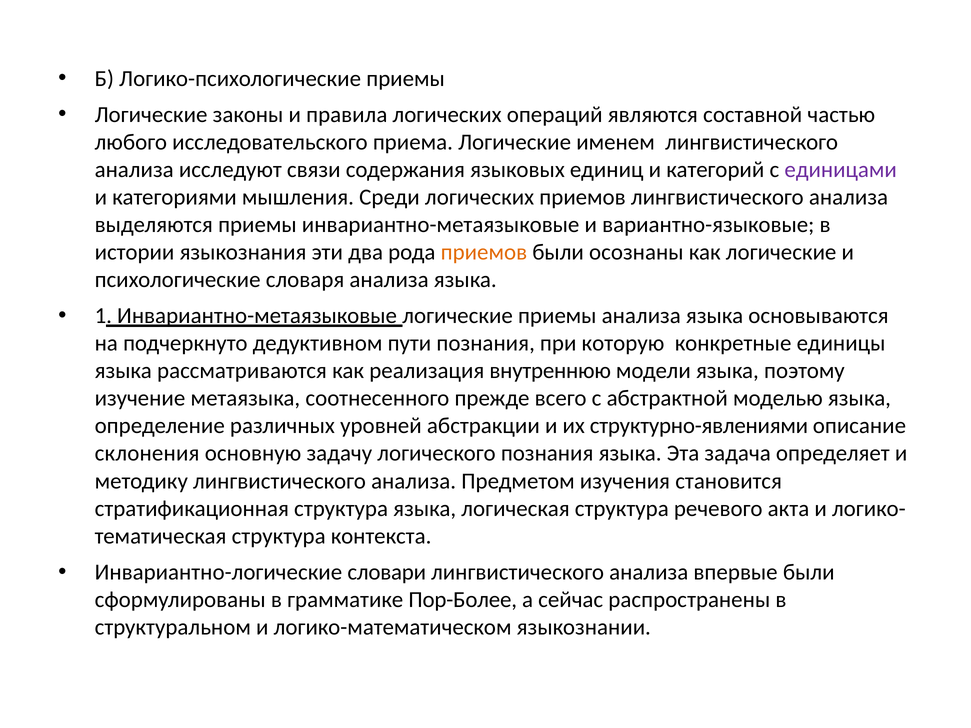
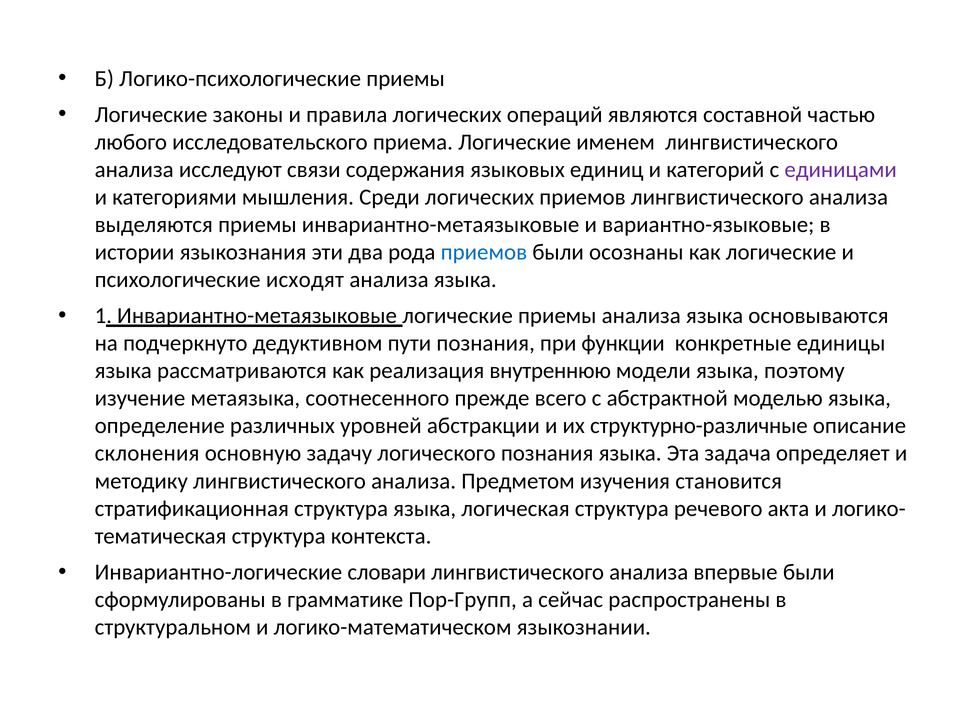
приемов colour: orange -> blue (484, 252)
словаря: словаря -> исходят (305, 280)
которую: которую -> функции (623, 343)
структурно-явлениями: структурно-явлениями -> структурно-различные (699, 426)
Пор-Более: Пор-Более -> Пор-Групп (463, 600)
